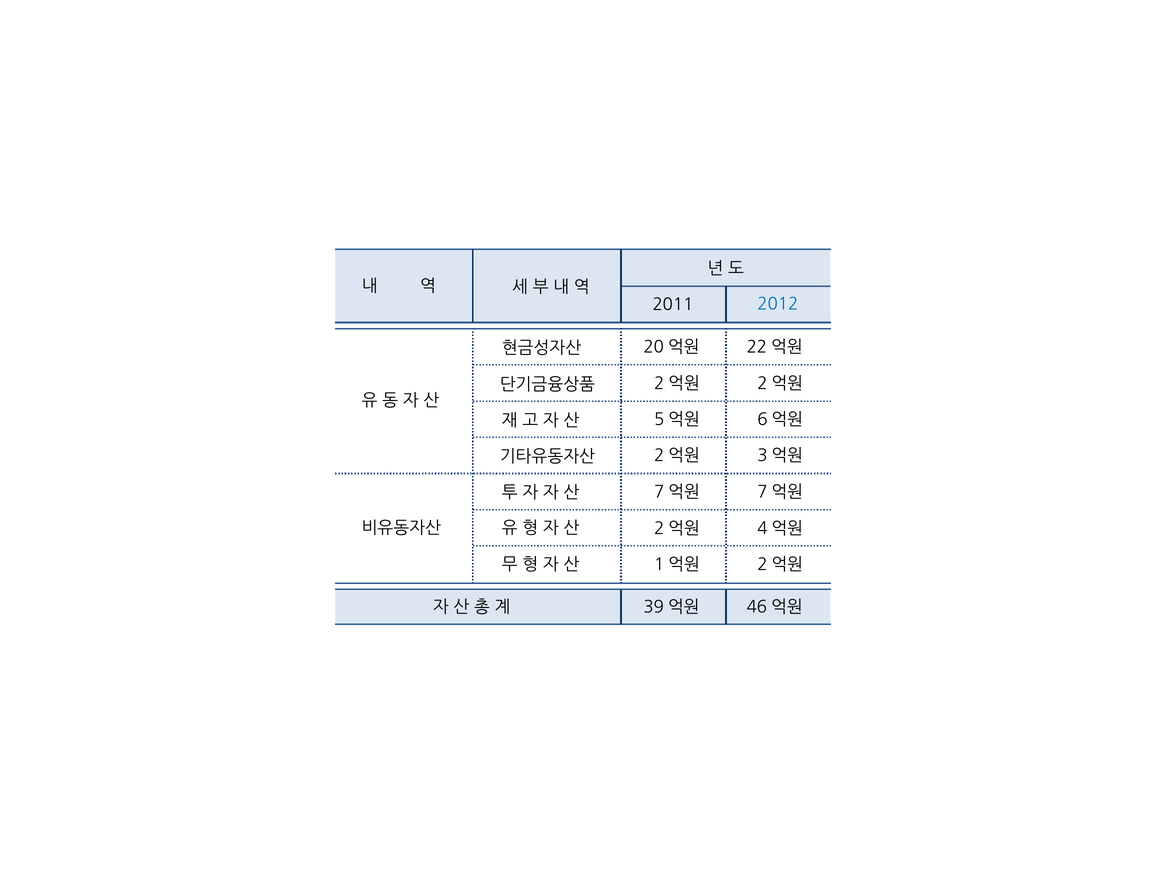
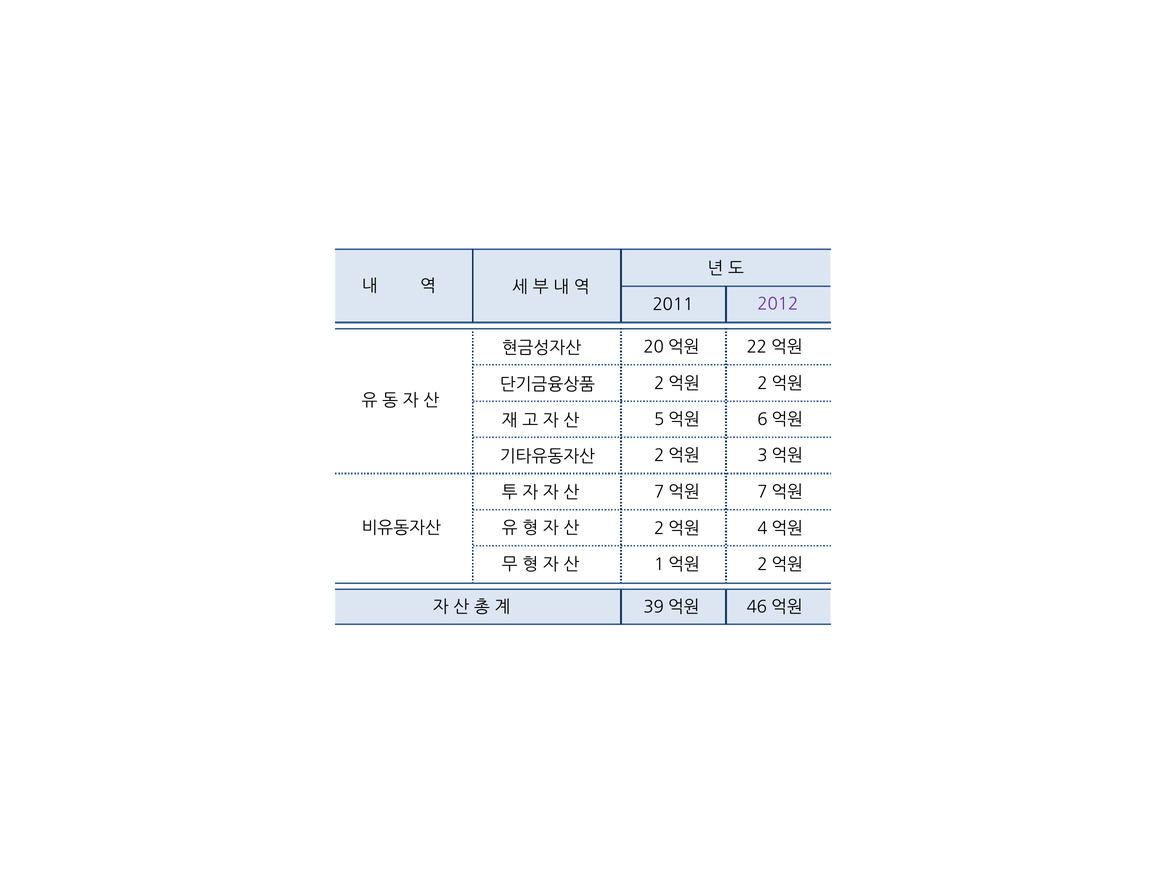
2012 colour: blue -> purple (778, 304)
